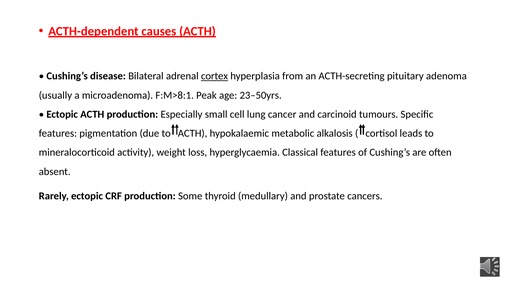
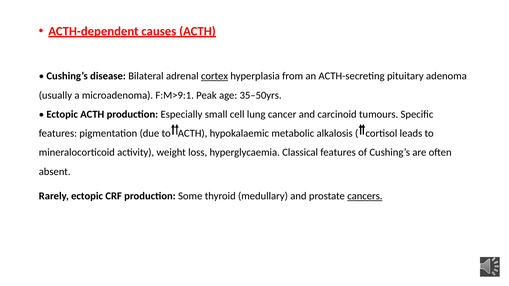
F:M>8:1: F:M>8:1 -> F:M>9:1 (175, 95)
23–50yrs: 23–50yrs -> 35–50yrs (261, 95)
cancers underline: none -> present (365, 196)
